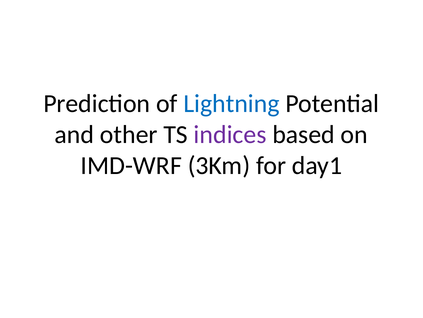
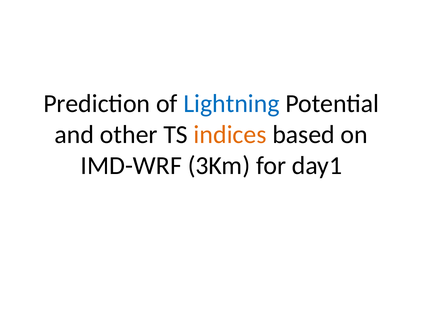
indices colour: purple -> orange (230, 134)
